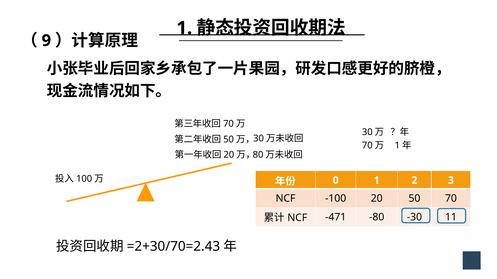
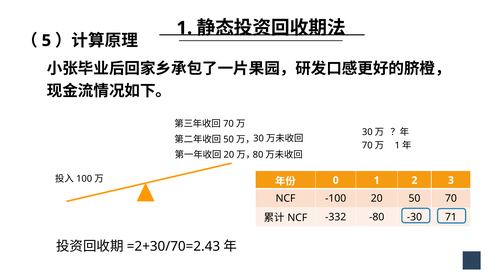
9: 9 -> 5 (46, 41)
-471: -471 -> -332 (336, 217)
11: 11 -> 71 (451, 217)
